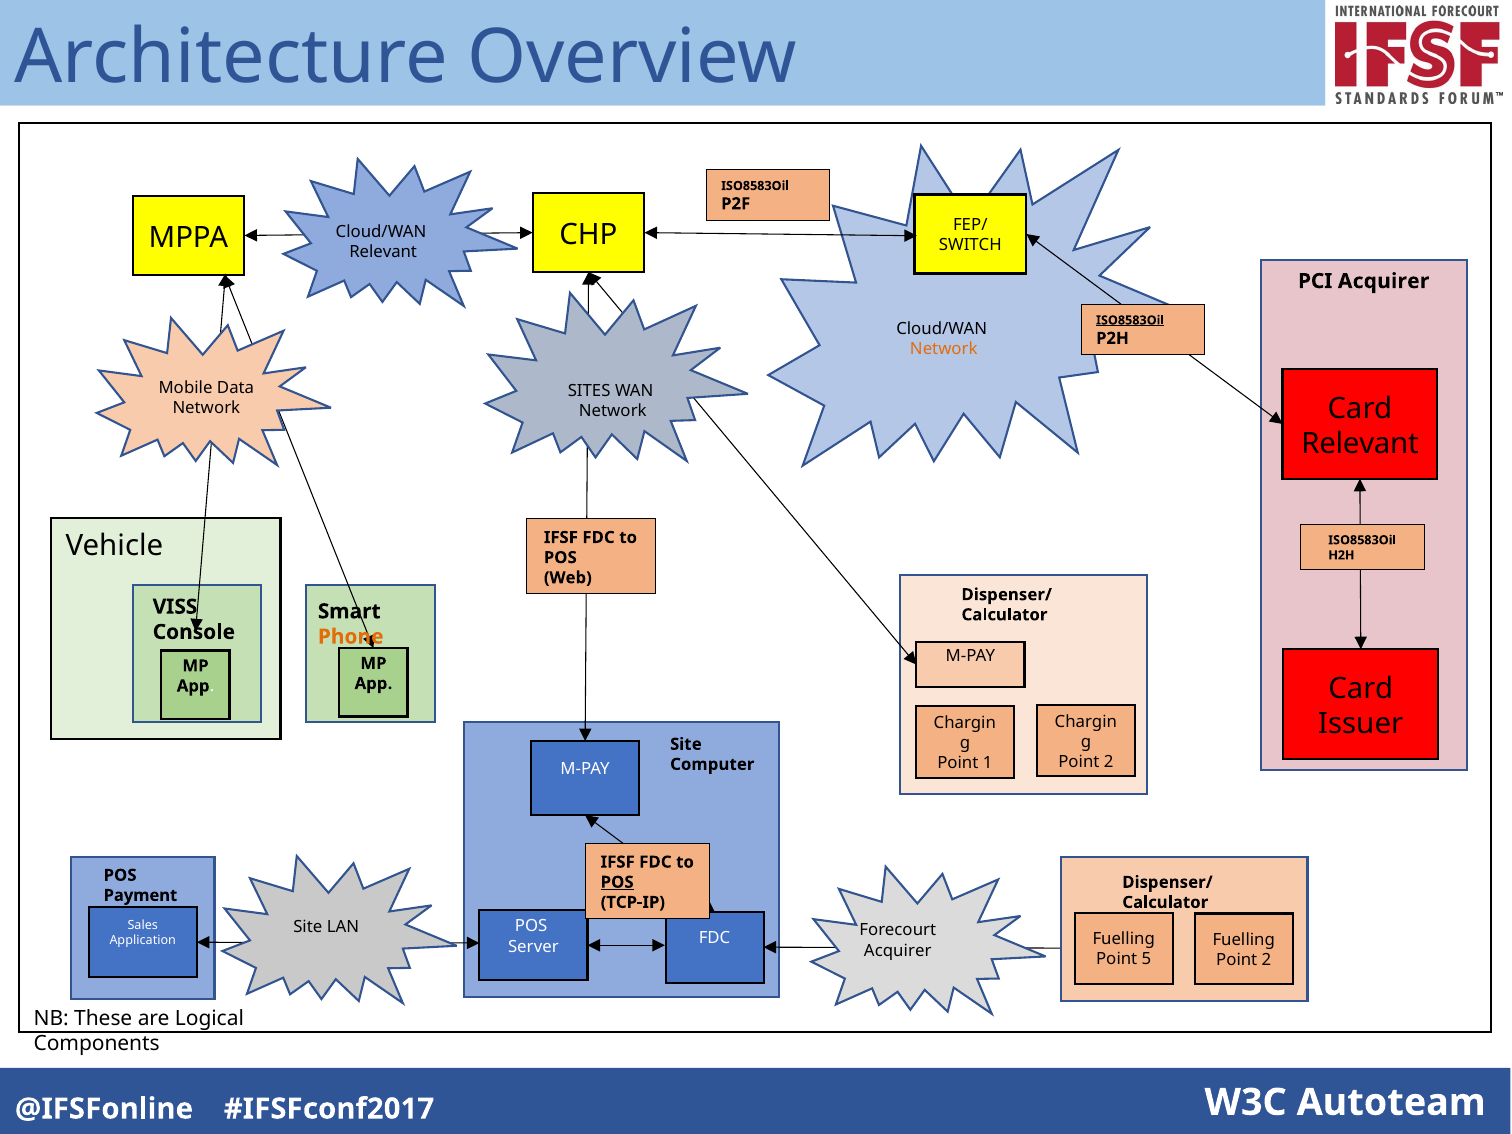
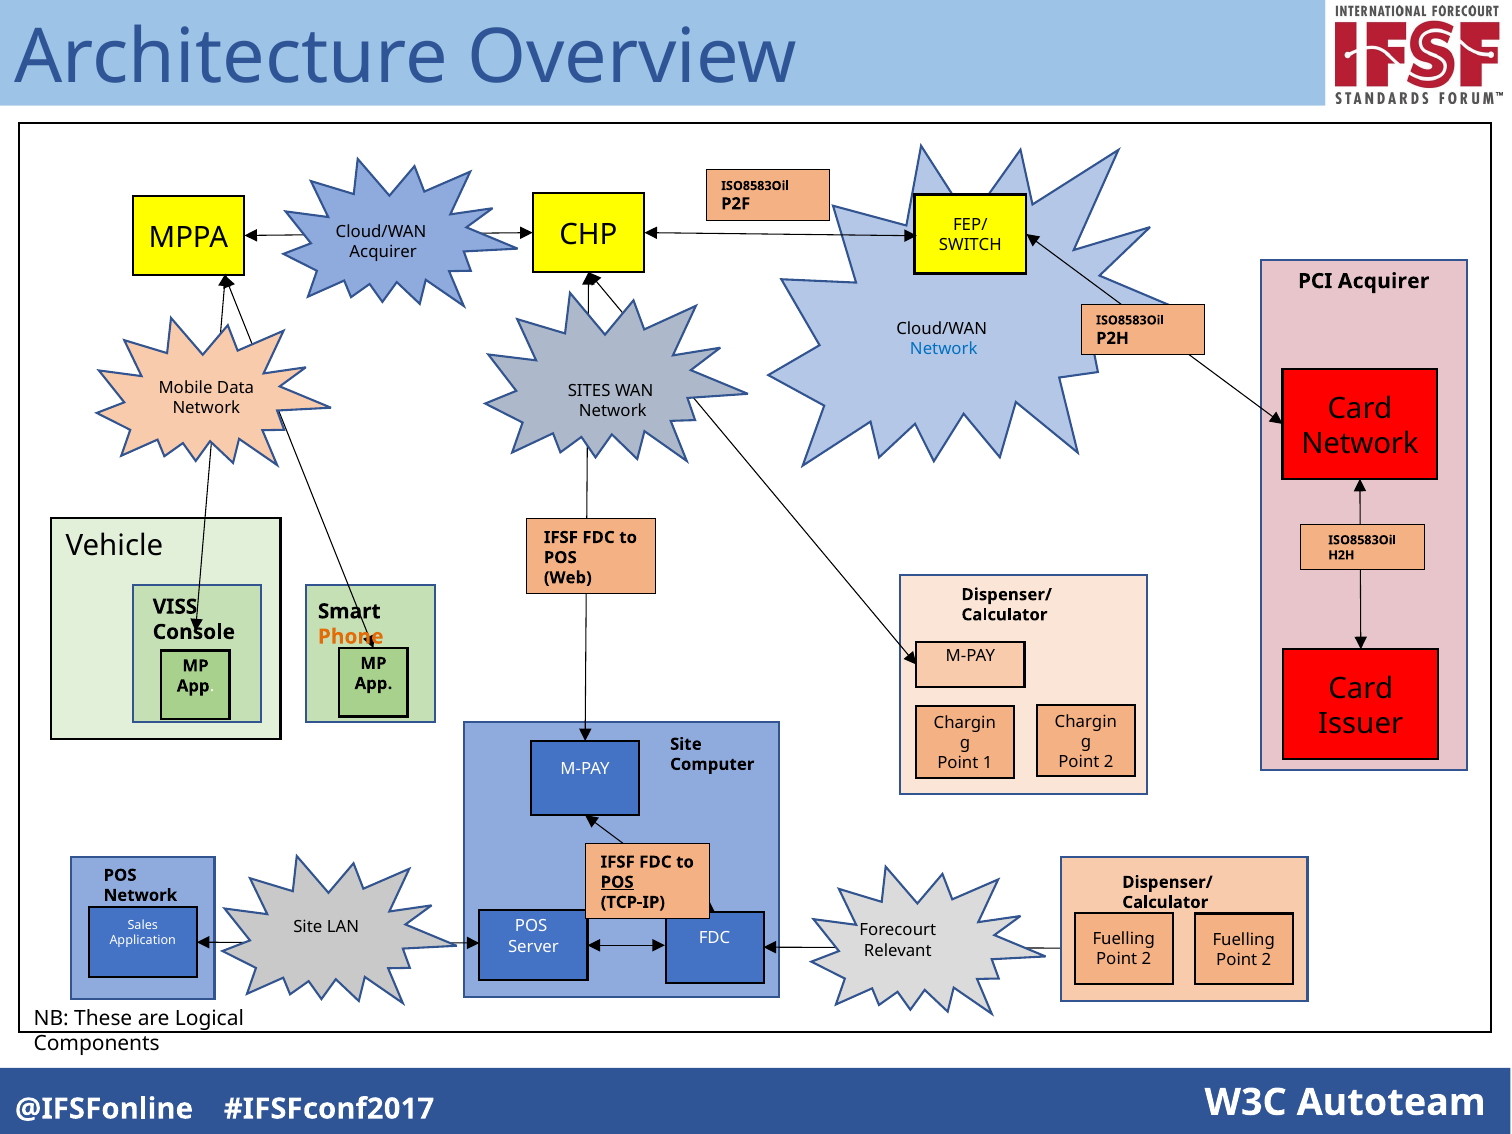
Relevant: Relevant -> Acquirer (383, 252)
ISO8583Oil underline: present -> none (1130, 320)
Network colour: orange -> blue (944, 349)
Relevant: Relevant -> Network (1360, 444)
Payment: Payment -> Network (140, 895)
Acquirer: Acquirer -> Relevant (898, 950)
5: 5 -> 2 (1146, 959)
